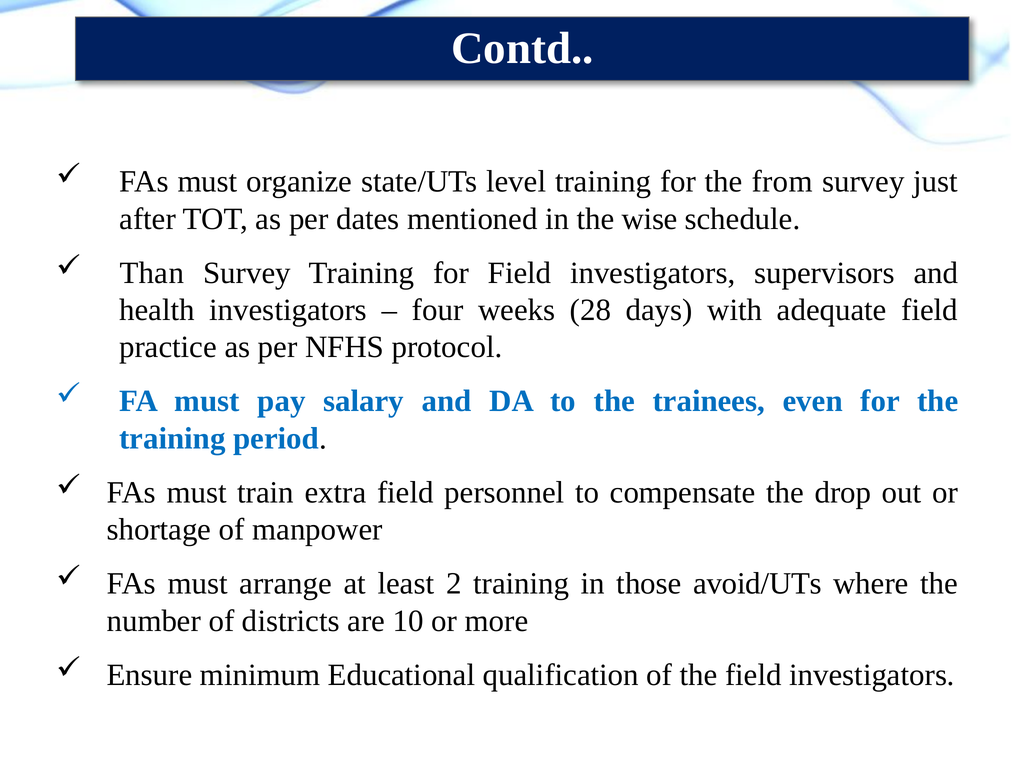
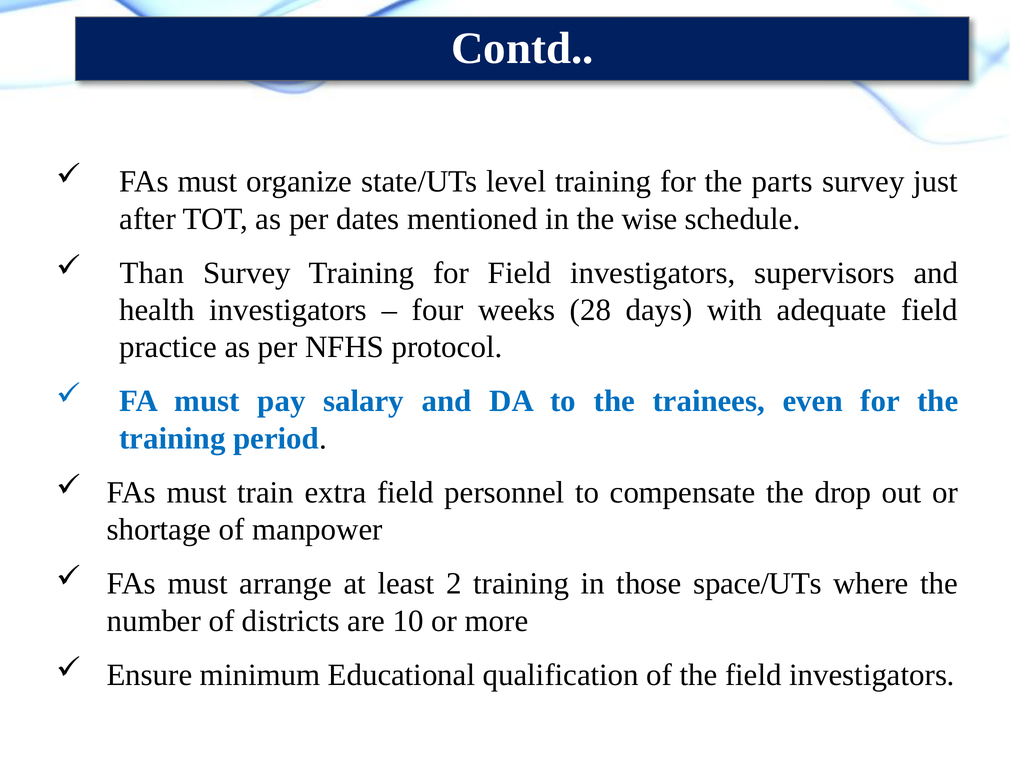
from: from -> parts (782, 182)
avoid/UTs: avoid/UTs -> space/UTs (758, 583)
